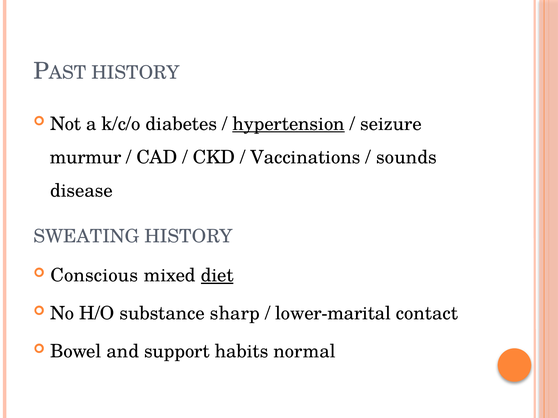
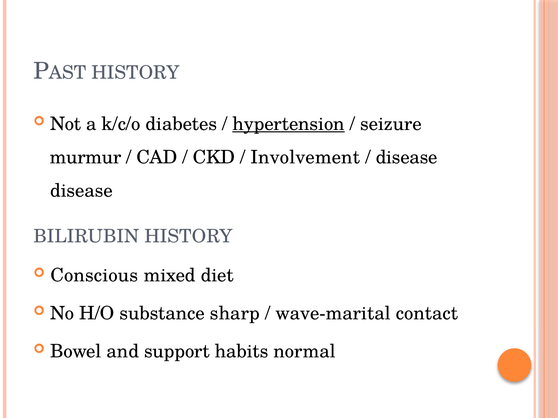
Vaccinations: Vaccinations -> Involvement (305, 158)
sounds: sounds -> disease (407, 158)
SWEATING: SWEATING -> BILIRUBIN (86, 237)
diet underline: present -> none (217, 276)
lower-marital: lower-marital -> wave-marital (333, 314)
